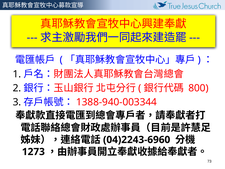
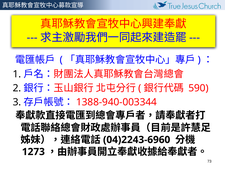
800: 800 -> 590 (198, 88)
